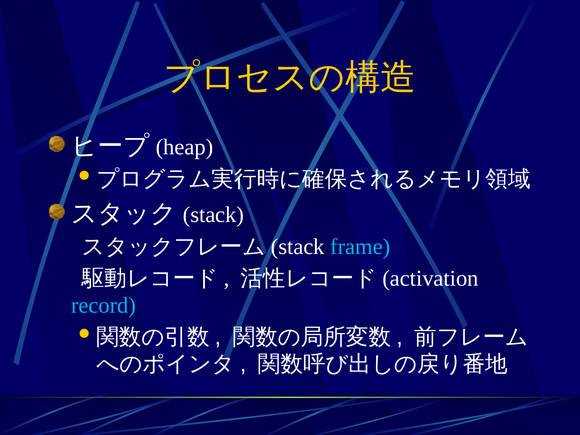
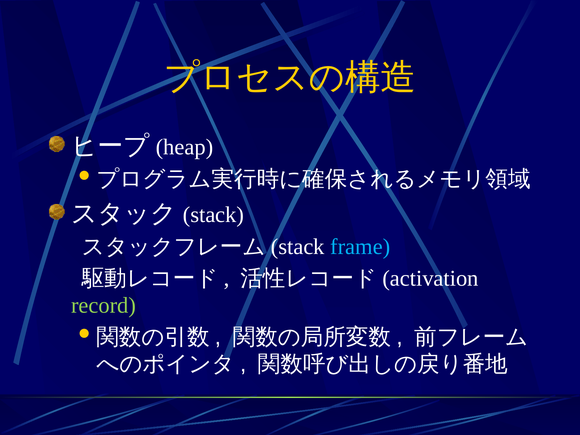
record colour: light blue -> light green (104, 306)
